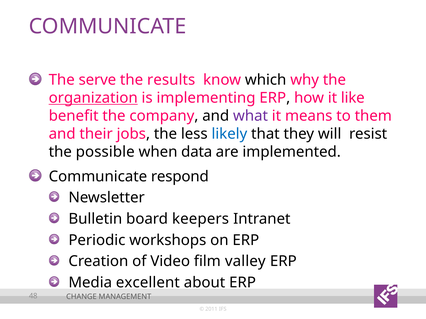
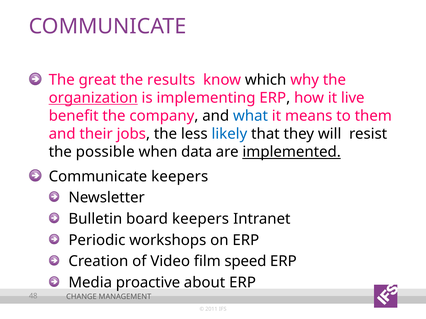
serve: serve -> great (97, 80)
like: like -> live (353, 98)
what colour: purple -> blue (251, 116)
implemented underline: none -> present (292, 152)
Communicate respond: respond -> keepers (180, 177)
valley: valley -> speed (245, 262)
excellent: excellent -> proactive (148, 283)
